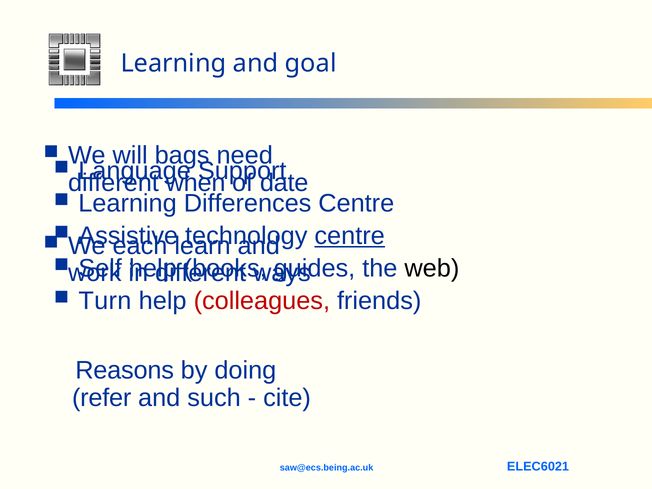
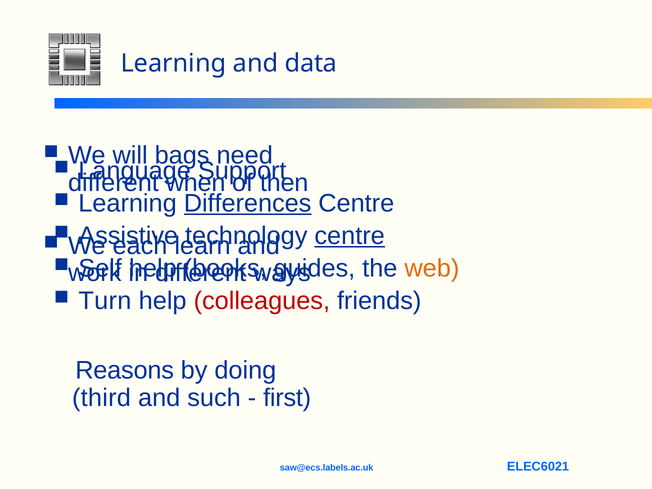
goal: goal -> data (311, 63)
date: date -> then (284, 183)
Differences underline: none -> present (248, 203)
web colour: black -> orange (432, 268)
refer: refer -> third (101, 398)
cite: cite -> first (287, 398)
saw@ecs.being.ac.uk: saw@ecs.being.ac.uk -> saw@ecs.labels.ac.uk (327, 468)
